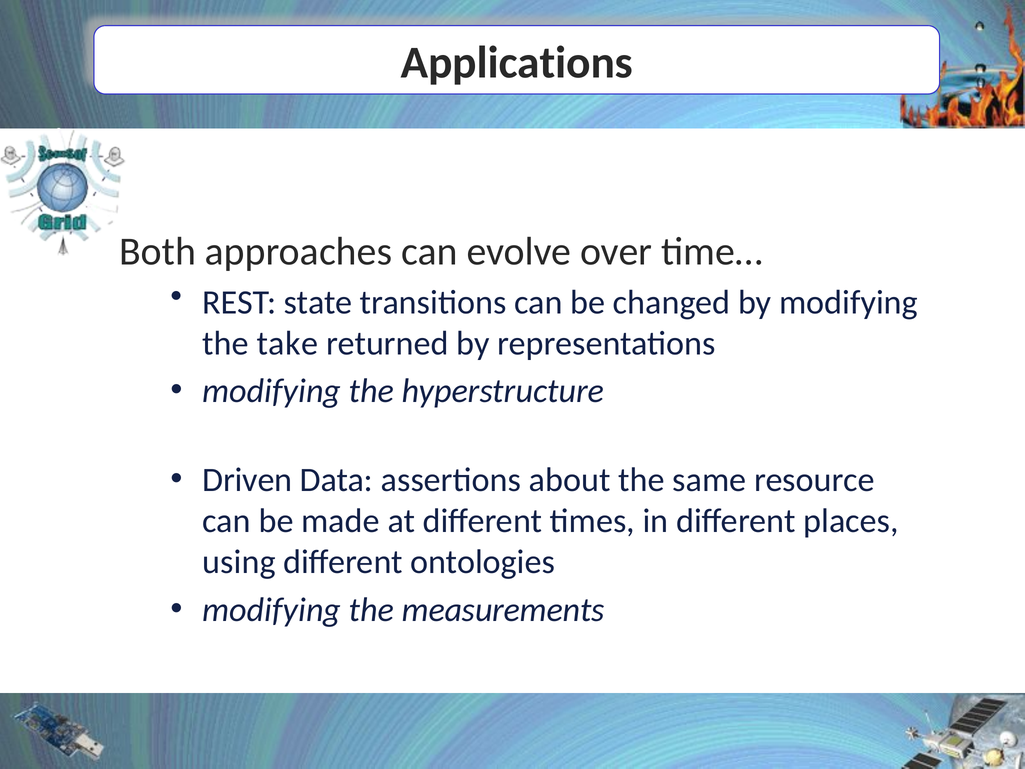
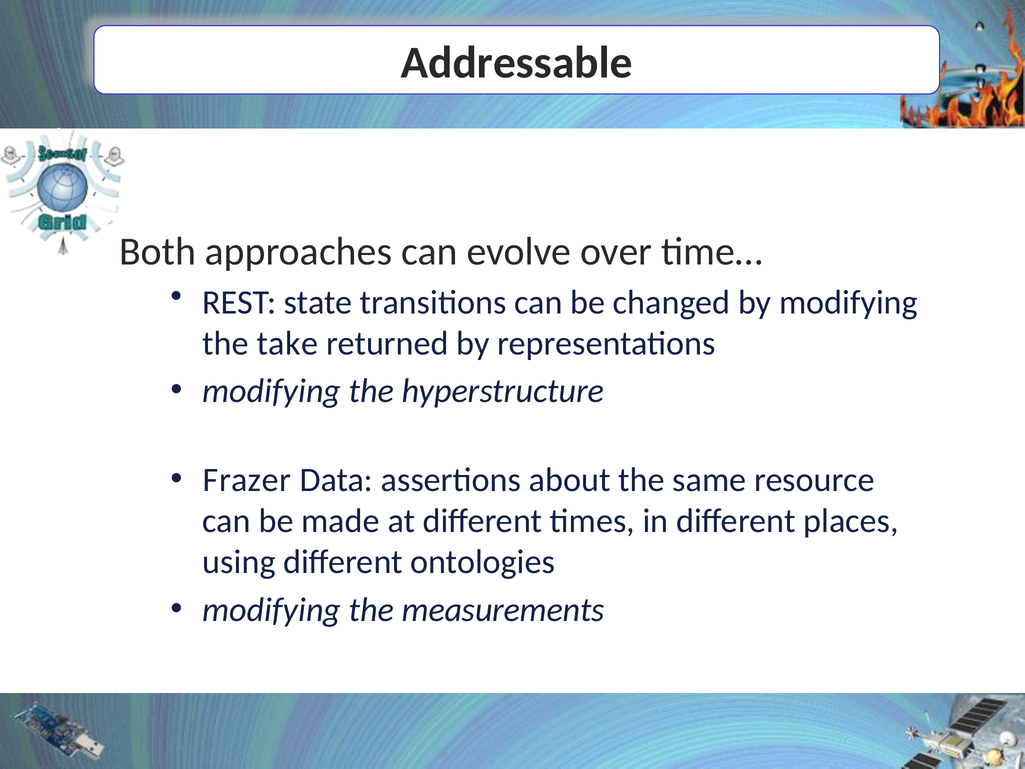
Applications: Applications -> Addressable (517, 63)
Driven: Driven -> Frazer (247, 480)
